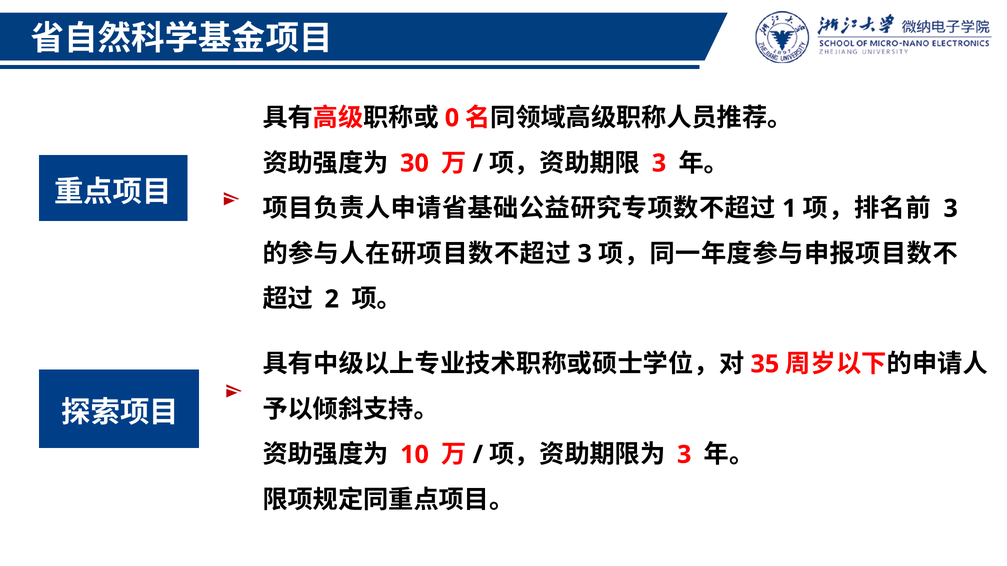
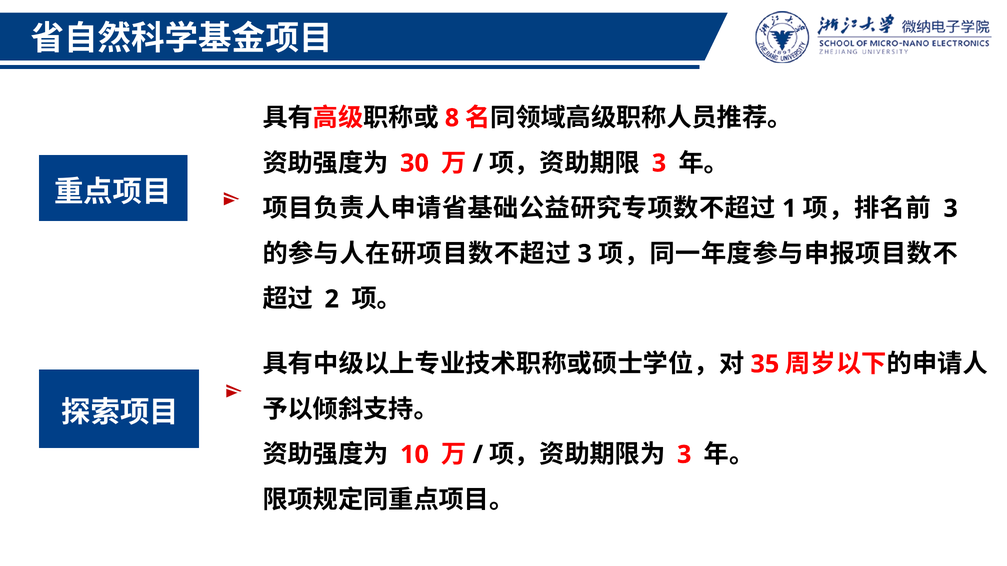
0: 0 -> 8 (452, 118)
